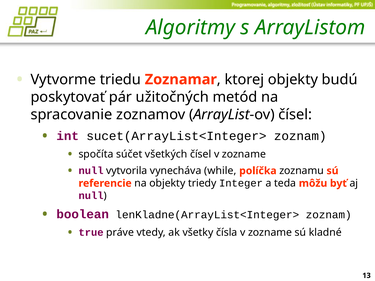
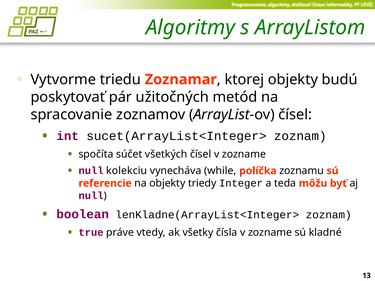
vytvorila: vytvorila -> kolekciu (127, 171)
